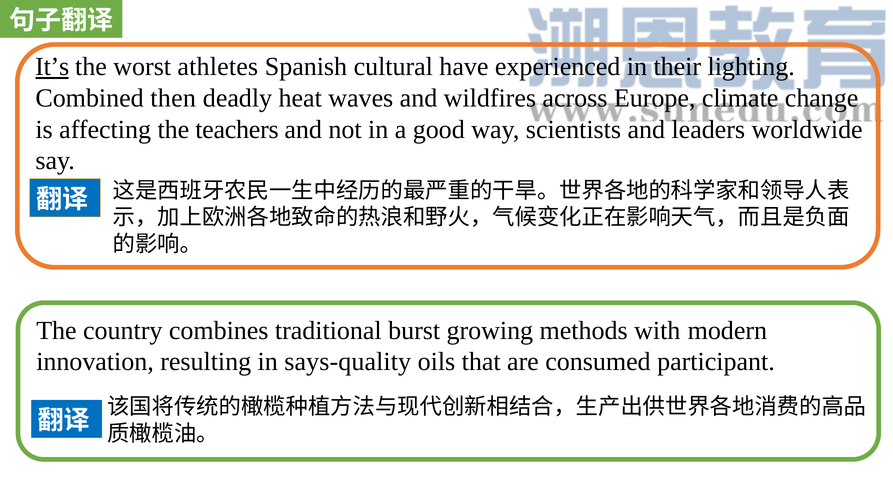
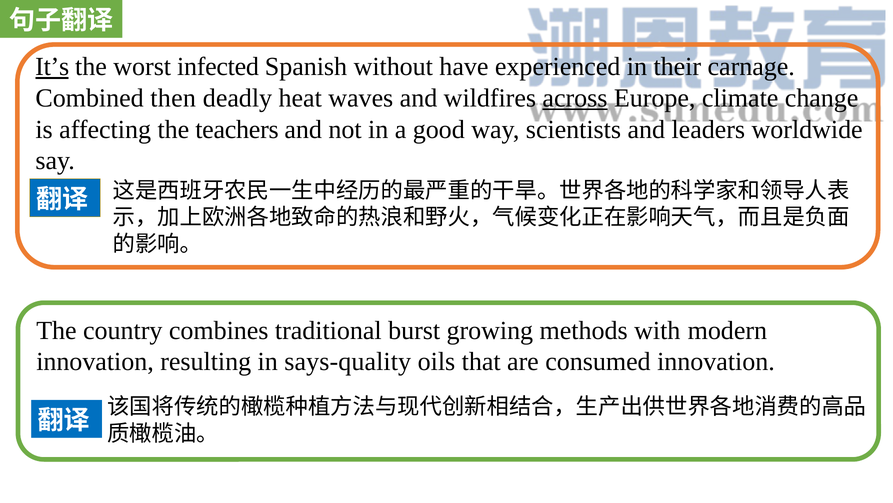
athletes: athletes -> infected (218, 67)
cultural: cultural -> without (393, 67)
lighting: lighting -> carnage (751, 67)
across underline: none -> present (575, 98)
consumed participant: participant -> innovation (716, 361)
